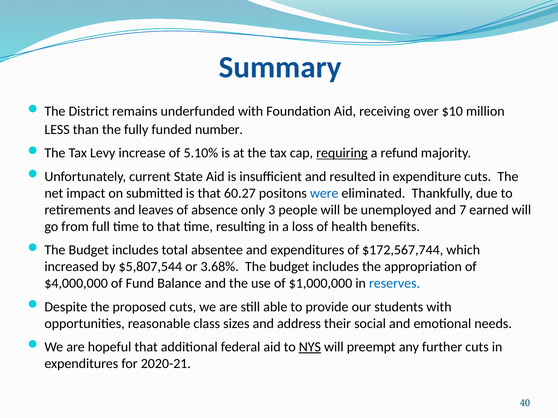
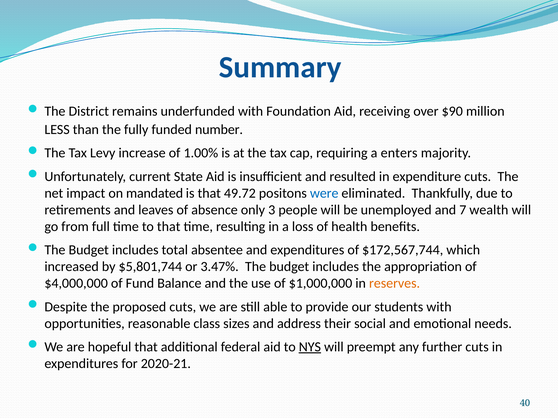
$10: $10 -> $90 (452, 111)
5.10%: 5.10% -> 1.00% (201, 153)
requiring underline: present -> none (342, 153)
refund: refund -> enters (399, 153)
submitted: submitted -> mandated (155, 193)
60.27: 60.27 -> 49.72 (240, 193)
earned: earned -> wealth (489, 210)
$5,807,544: $5,807,544 -> $5,801,744 (150, 267)
3.68%: 3.68% -> 3.47% (220, 267)
reserves colour: blue -> orange (395, 284)
